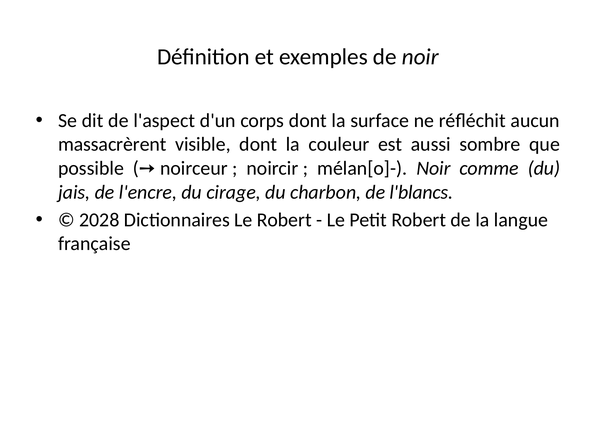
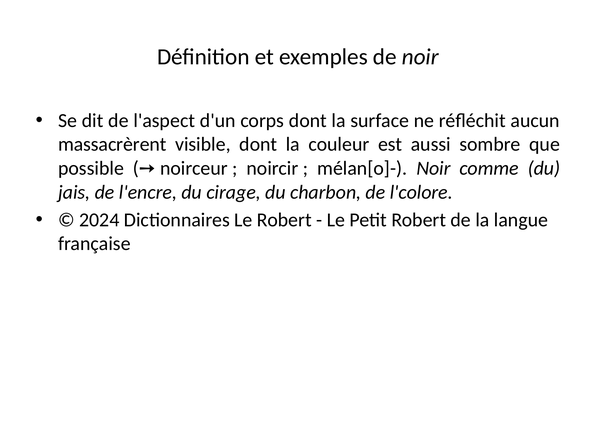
l'blancs: l'blancs -> l'colore (421, 192)
2028: 2028 -> 2024 (99, 220)
